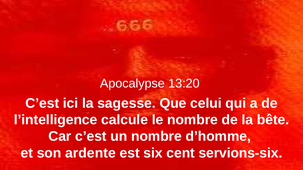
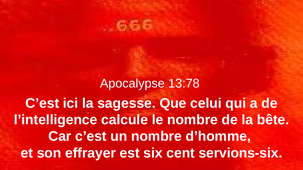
13:20: 13:20 -> 13:78 (184, 84)
ardente: ardente -> effrayer (91, 153)
